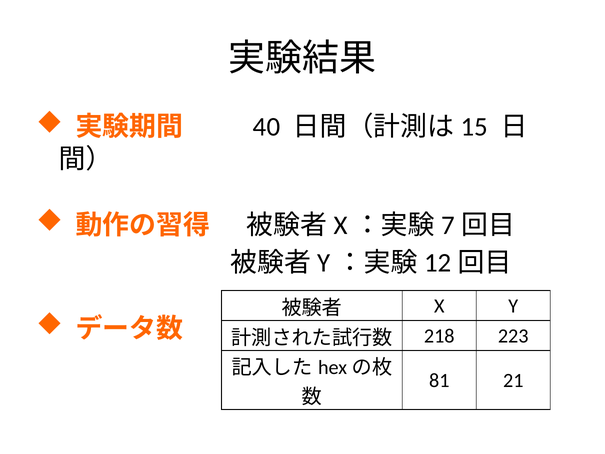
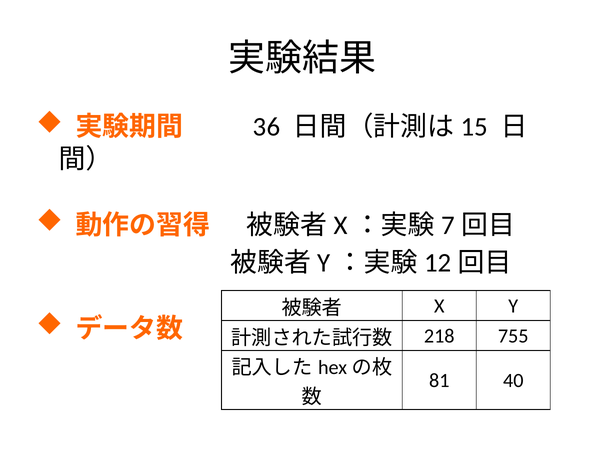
40: 40 -> 36 (267, 127)
223: 223 -> 755 (513, 336)
21: 21 -> 40 (513, 380)
